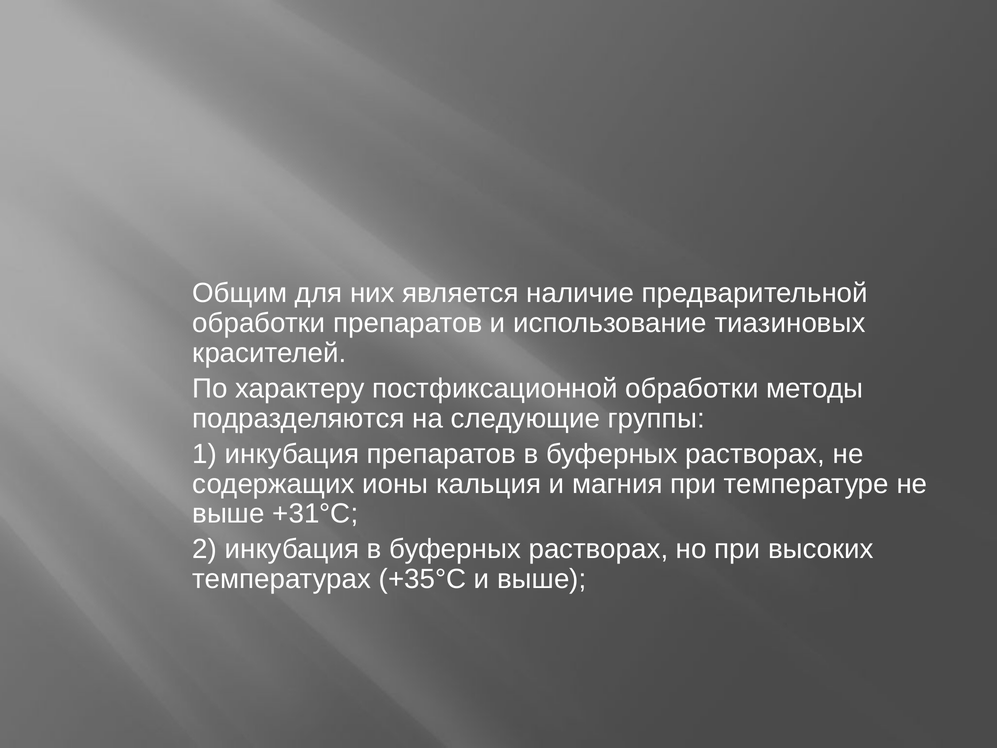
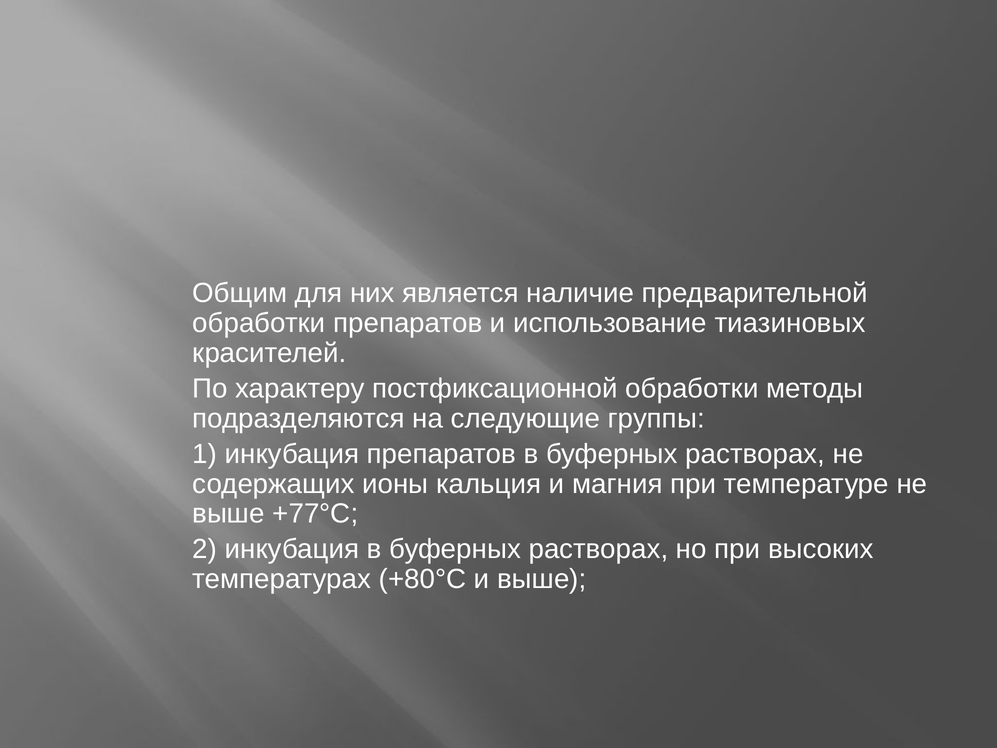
+31°С: +31°С -> +77°С (315, 514)
+35°С: +35°С -> +80°С (423, 579)
